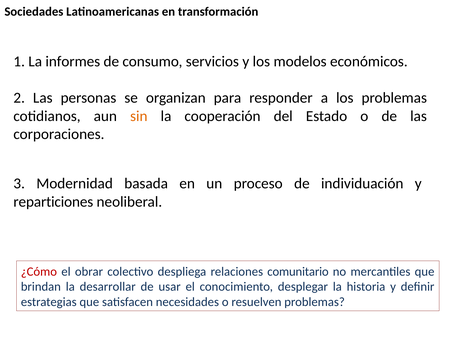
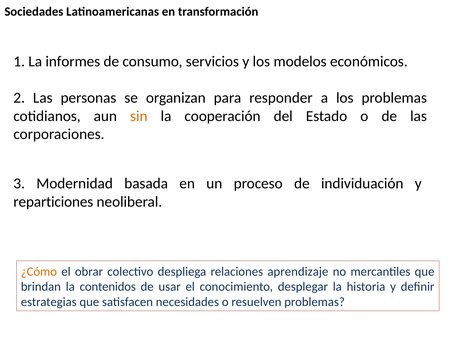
¿Cómo colour: red -> orange (39, 272)
comunitario: comunitario -> aprendizaje (298, 272)
desarrollar: desarrollar -> contenidos (108, 287)
